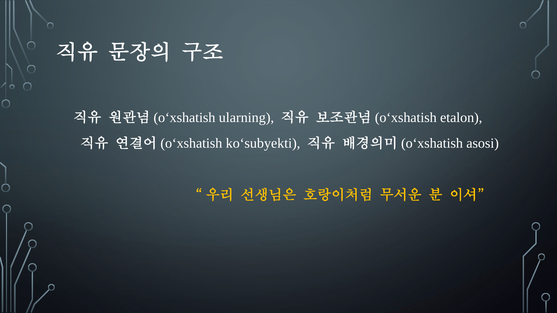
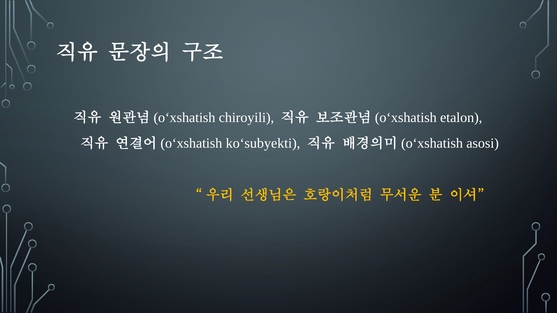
ularning: ularning -> chiroyili (246, 118)
